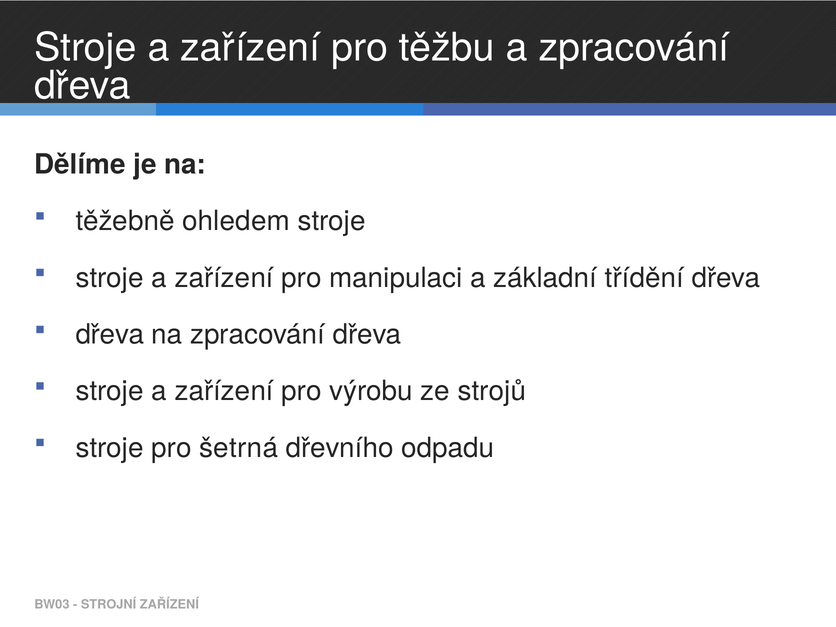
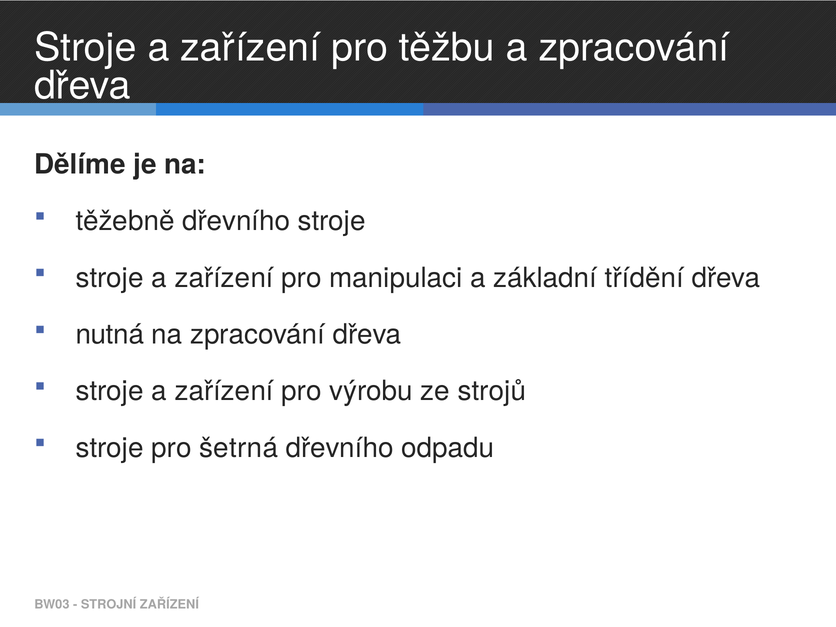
těžebně ohledem: ohledem -> dřevního (236, 221)
dřeva: dřeva -> nutná (110, 335)
